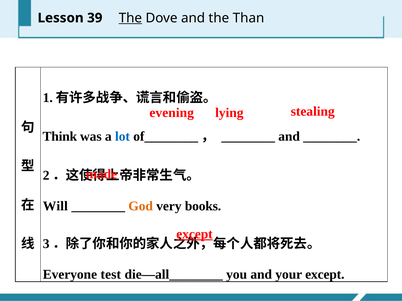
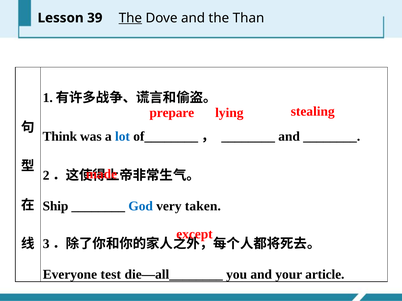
evening: evening -> prepare (172, 113)
Will: Will -> Ship (56, 206)
God colour: orange -> blue (141, 206)
books: books -> taken (203, 206)
except underline: present -> none (195, 235)
your except: except -> article (325, 275)
